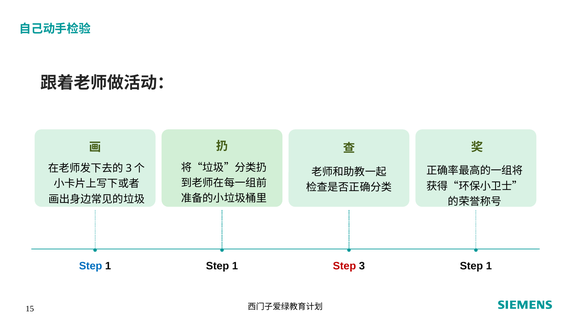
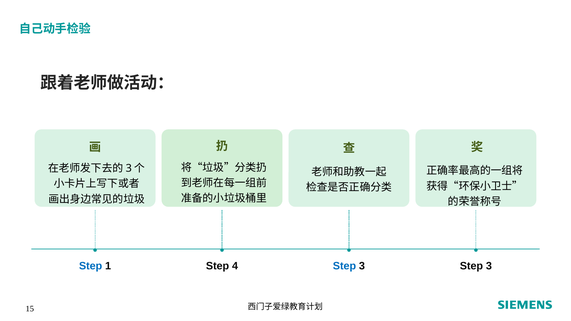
1: 1 -> 4 (235, 266)
Step colour: red -> blue (344, 266)
1: 1 -> 3 (489, 266)
